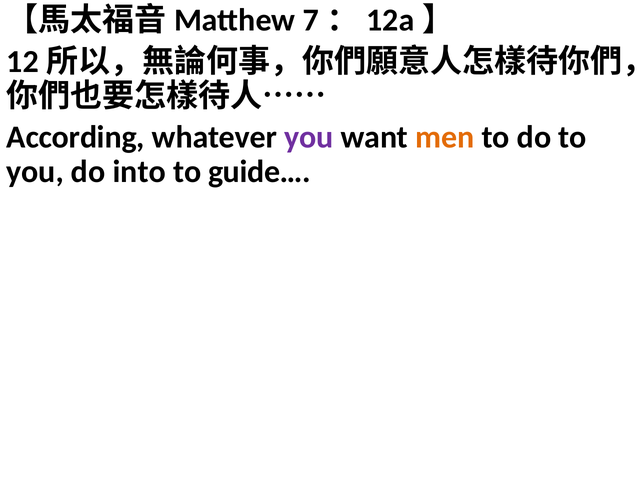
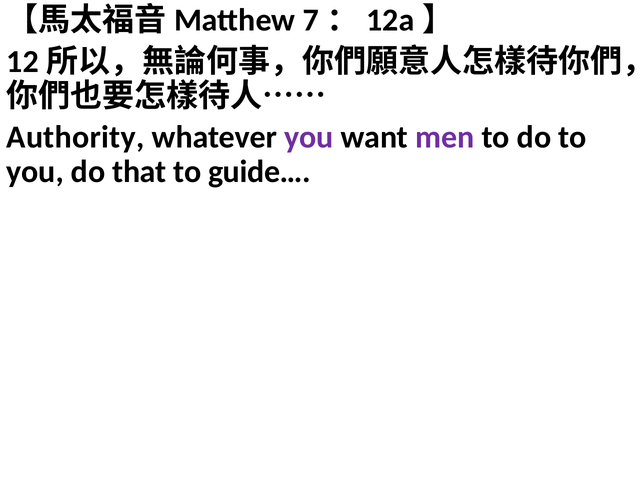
According: According -> Authority (75, 137)
men colour: orange -> purple (445, 137)
into: into -> that (139, 172)
